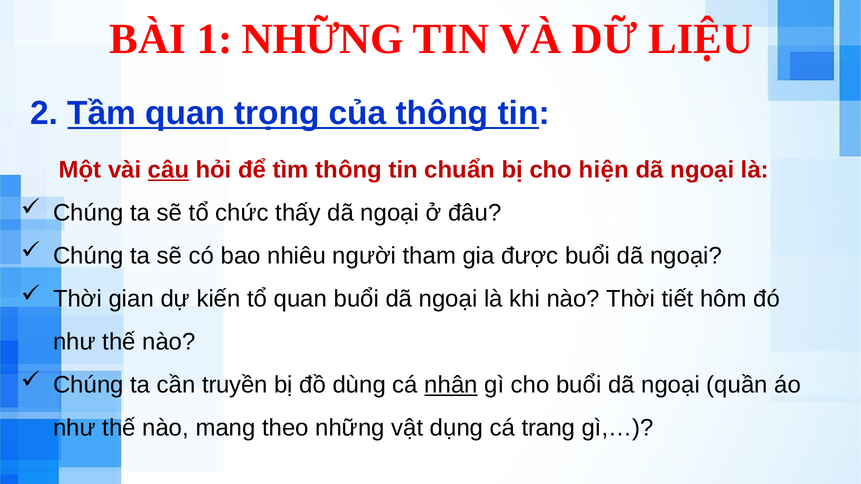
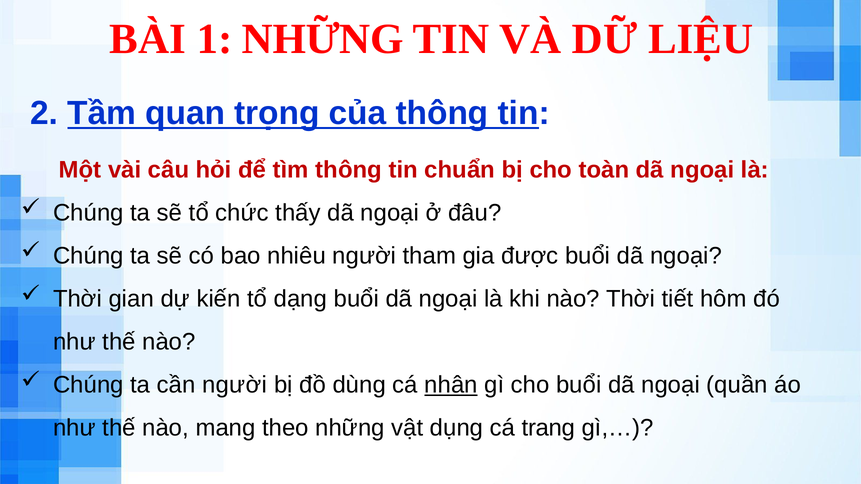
câu underline: present -> none (169, 170)
hiện: hiện -> toàn (604, 170)
tổ quan: quan -> dạng (300, 299)
cần truyền: truyền -> người (235, 385)
